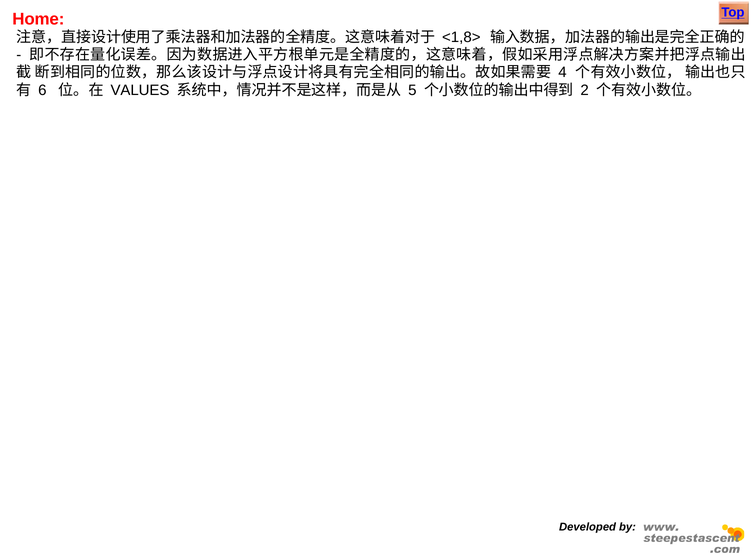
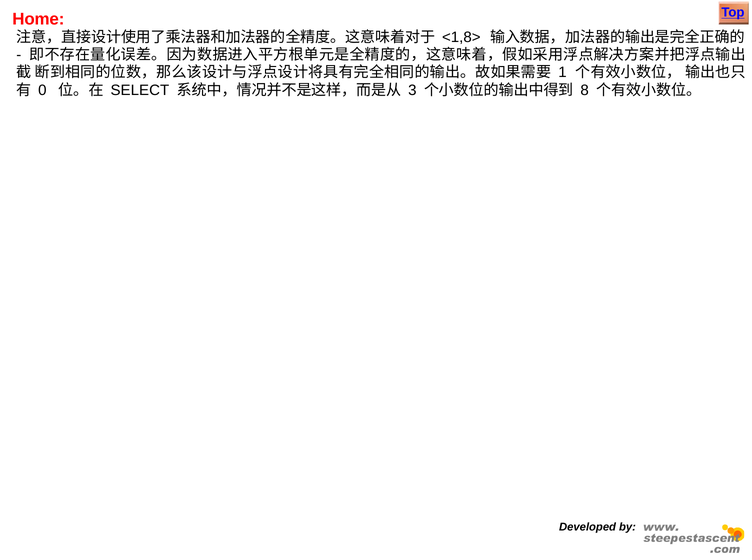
4: 4 -> 1 (562, 72)
6: 6 -> 0 (42, 90)
VALUES: VALUES -> SELECT (140, 90)
5: 5 -> 3 (412, 90)
2: 2 -> 8 (585, 90)
